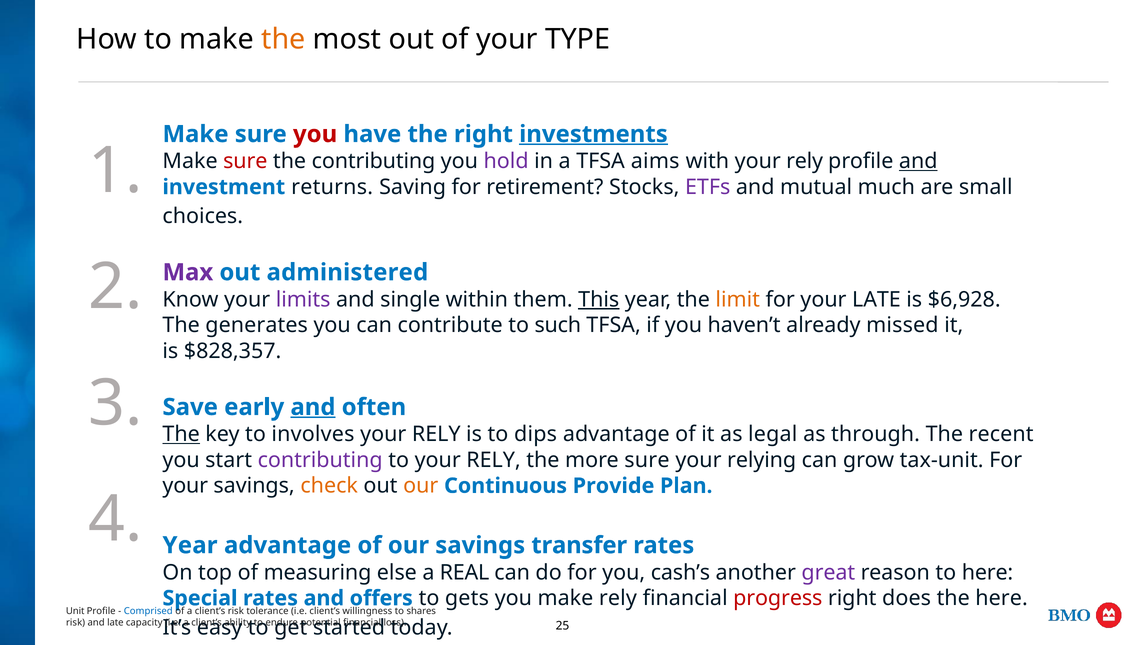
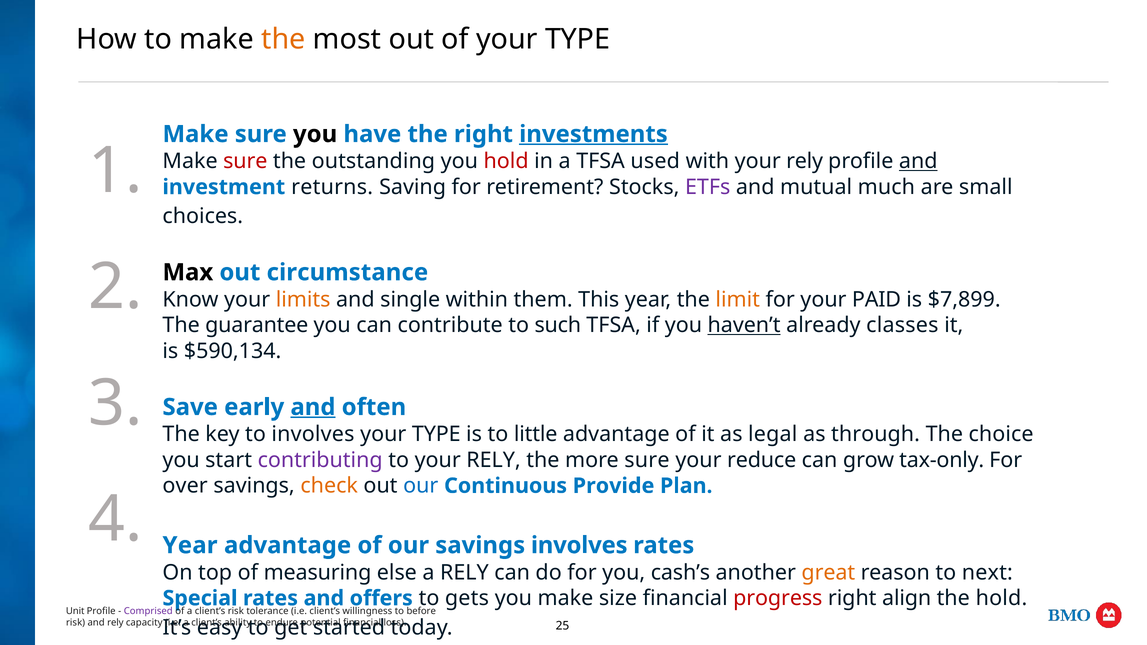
you colour: red -> black (315, 134)
the contributing: contributing -> outstanding (373, 161)
hold colour: purple -> red (506, 161)
aims: aims -> used (655, 161)
Max colour: purple -> black (188, 272)
administered: administered -> circumstance (347, 272)
limits colour: purple -> orange (303, 300)
This underline: present -> none (599, 300)
your LATE: LATE -> PAID (877, 300)
$6,928: $6,928 -> $7,899 (964, 300)
generates: generates -> guarantee (257, 325)
haven’t underline: none -> present (744, 325)
missed: missed -> classes (902, 325)
$828,357: $828,357 -> $590,134 (233, 351)
The underline: present -> none (181, 434)
RELY: RELY -> TYPE (436, 434)
dips: dips -> little (536, 434)
recent: recent -> choice (1001, 434)
relying: relying -> reduce (762, 460)
tax-unit: tax-unit -> tax-only (942, 460)
your: your -> over (185, 486)
our colour: orange -> blue (421, 486)
savings transfer: transfer -> involves (579, 546)
a REAL: REAL -> RELY (464, 573)
great colour: purple -> orange (828, 573)
to here: here -> next (987, 573)
make rely: rely -> size (618, 598)
does: does -> align (907, 598)
the here: here -> hold (1001, 598)
Comprised colour: blue -> purple (148, 611)
shares: shares -> before (421, 611)
and late: late -> rely (115, 623)
